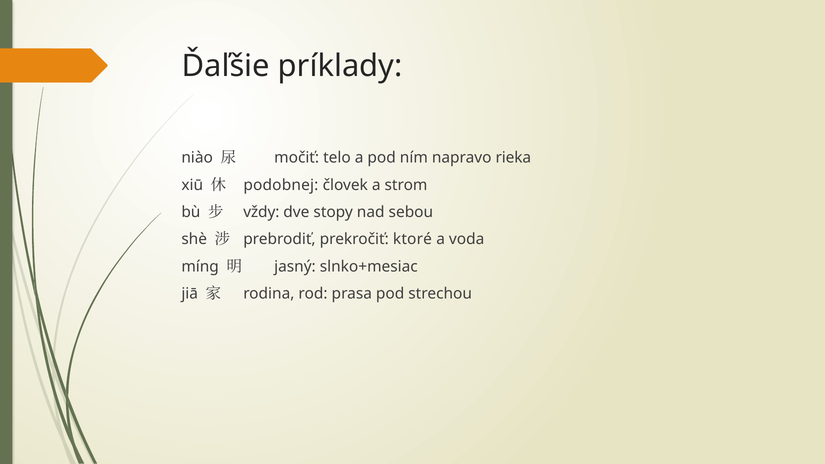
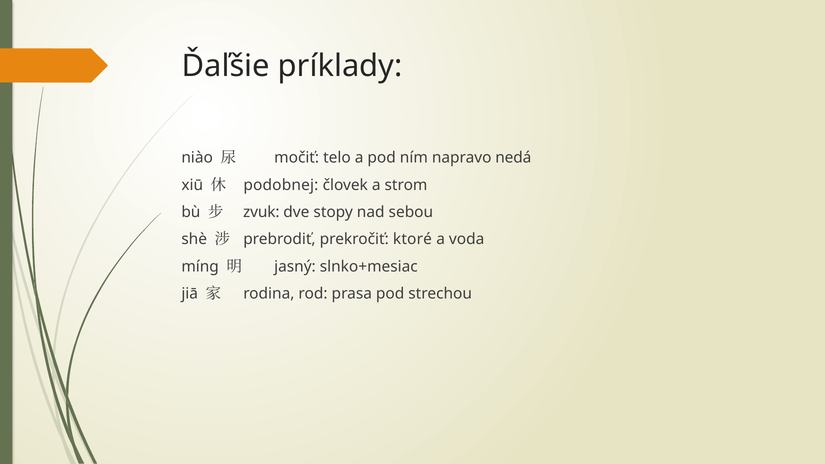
rieka: rieka -> nedá (513, 158)
vždy: vždy -> zvuk (261, 212)
